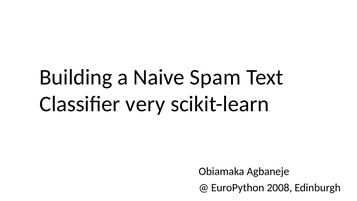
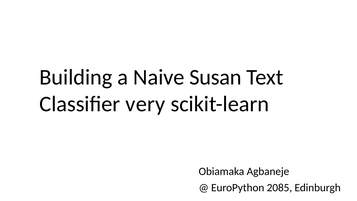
Spam: Spam -> Susan (215, 77)
2008: 2008 -> 2085 (279, 187)
